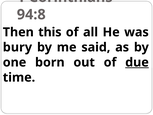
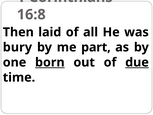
94:8: 94:8 -> 16:8 (31, 15)
this: this -> laid (50, 32)
said: said -> part (96, 47)
born underline: none -> present (50, 62)
